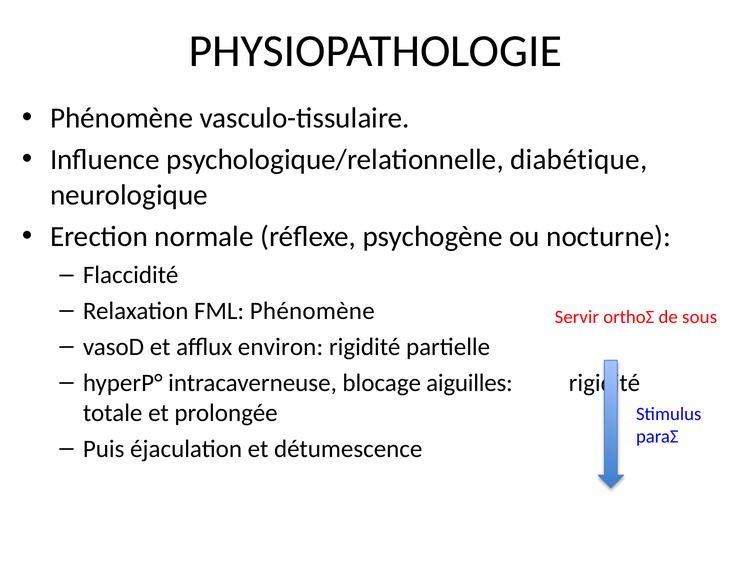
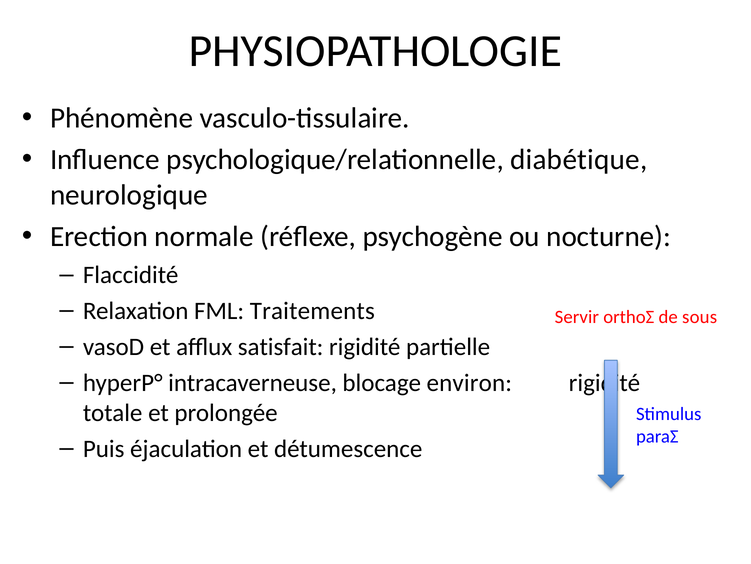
FML Phénomène: Phénomène -> Traitements (312, 310)
environ: environ -> satisfait (281, 346)
aiguilles: aiguilles -> environ (469, 382)
